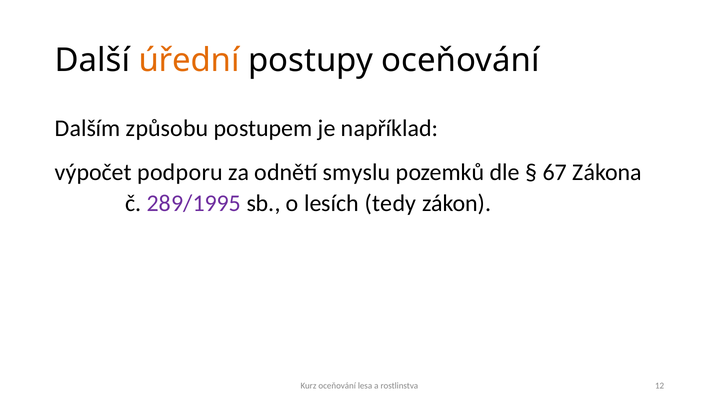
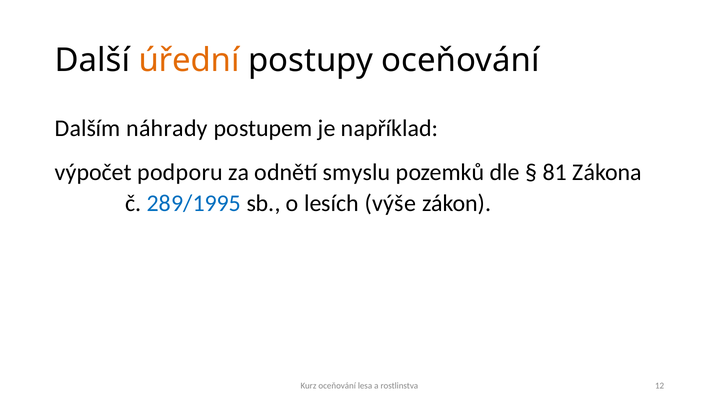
způsobu: způsobu -> náhrady (167, 128)
67: 67 -> 81 (555, 173)
289/1995 colour: purple -> blue (194, 203)
tedy: tedy -> výše (390, 203)
